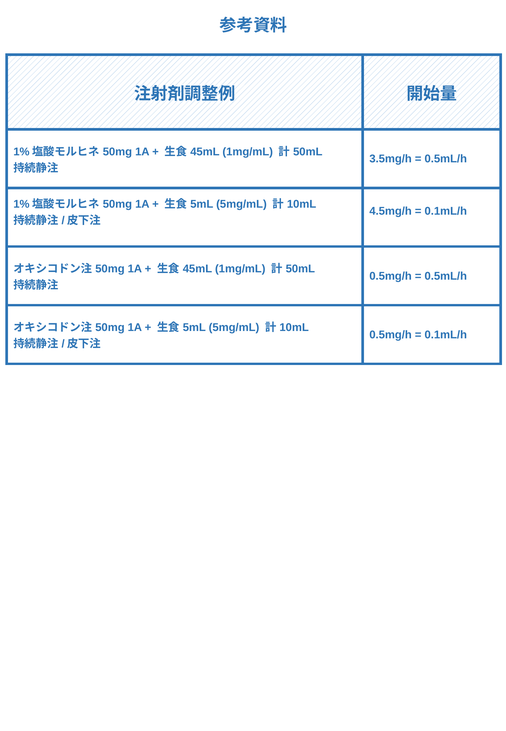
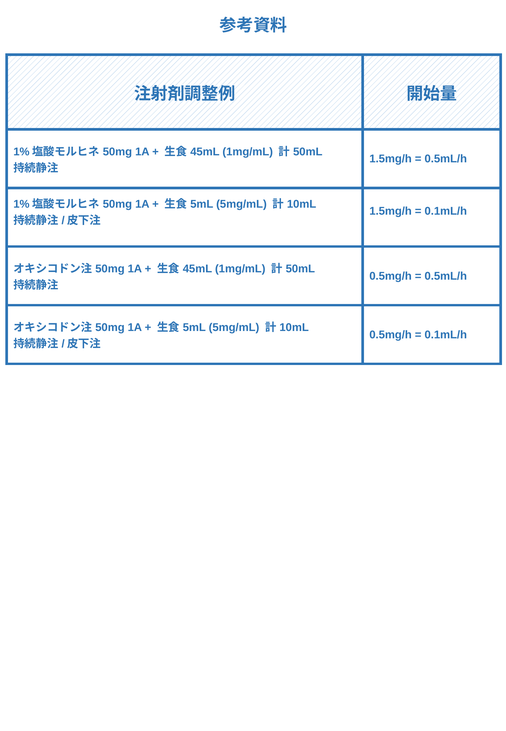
3.5mg/h: 3.5mg/h -> 1.5mg/h (391, 159)
4.5mg/h: 4.5mg/h -> 1.5mg/h (391, 211)
